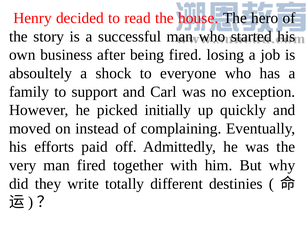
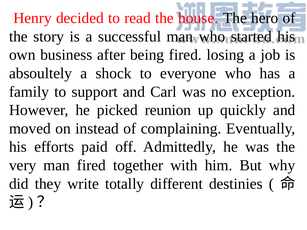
initially: initially -> reunion (168, 110)
